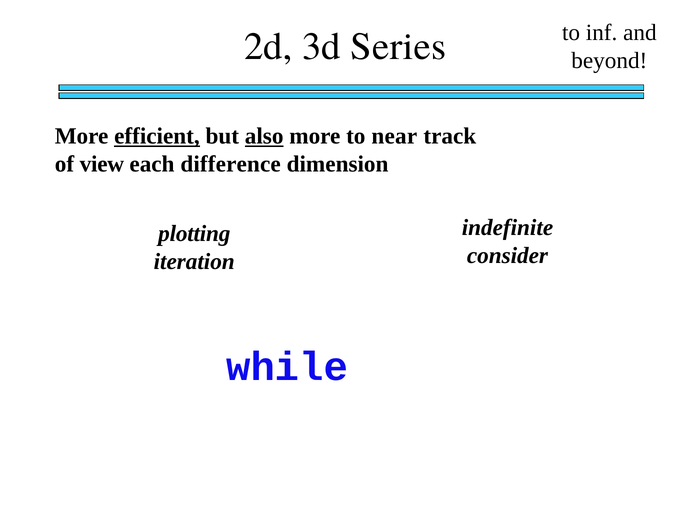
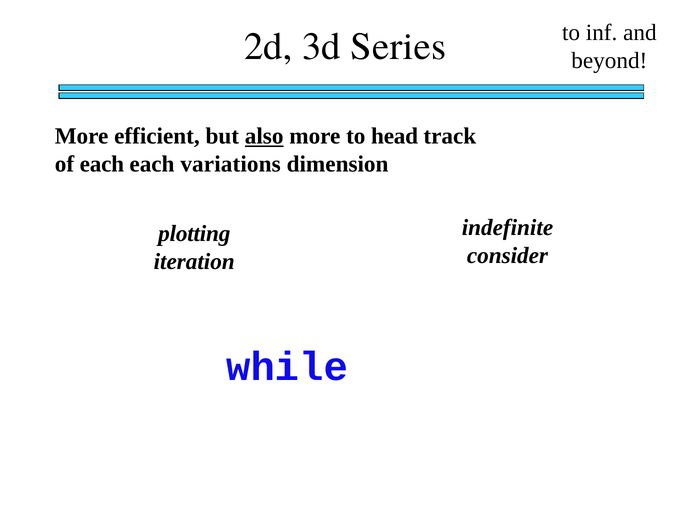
efficient underline: present -> none (157, 136)
near: near -> head (395, 136)
of view: view -> each (102, 164)
difference: difference -> variations (231, 164)
